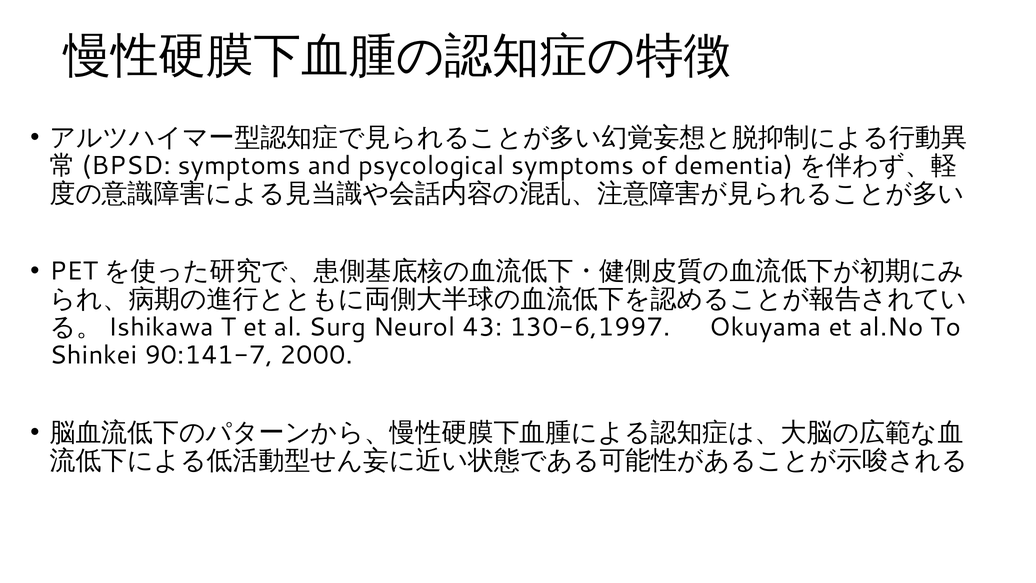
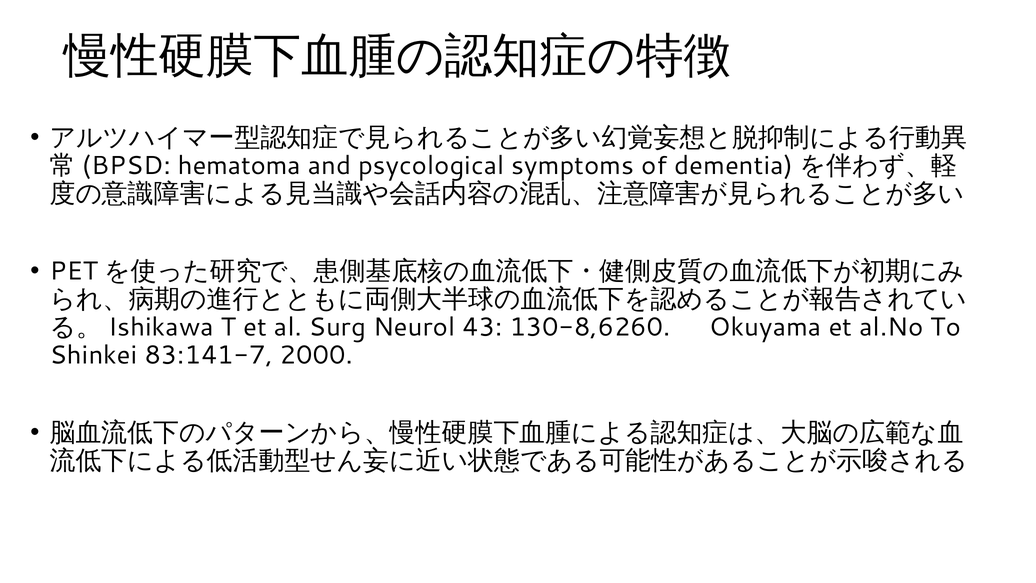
symptoms: symptoms -> hematoma (239, 166)
130-6,1997: 130-6,1997 -> 130-8,6260 (590, 327)
90:141-7: 90:141-7 -> 83:141-7 (209, 355)
